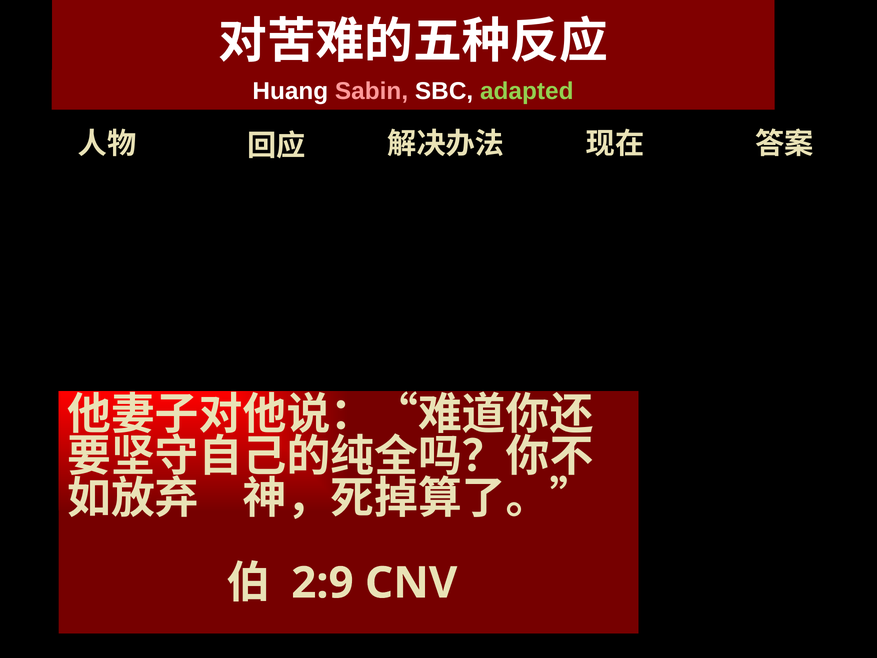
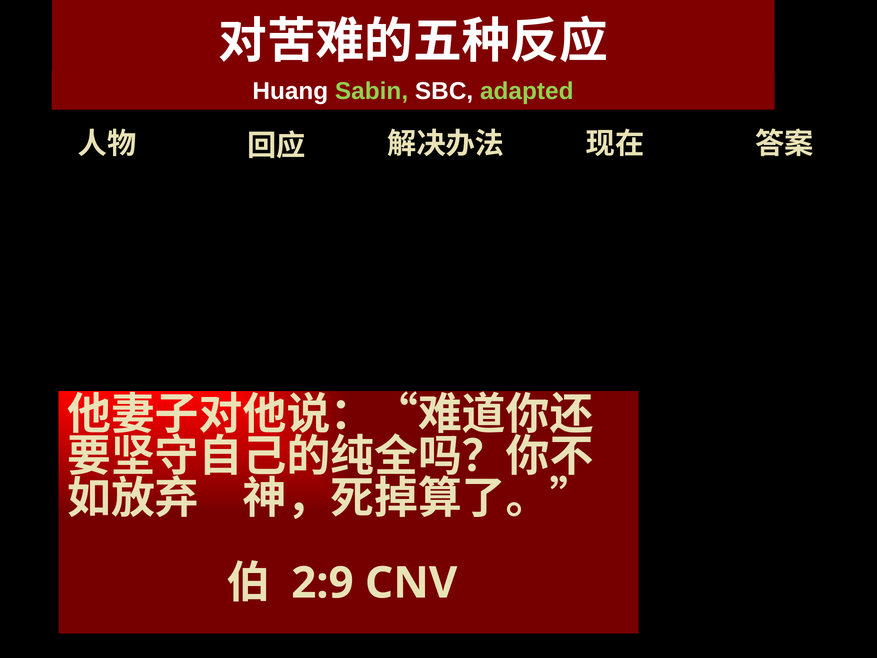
Sabin colour: pink -> light green (372, 91)
